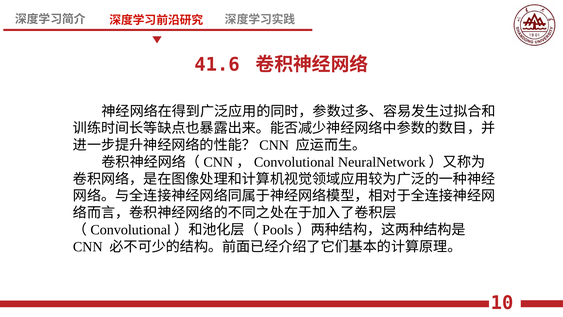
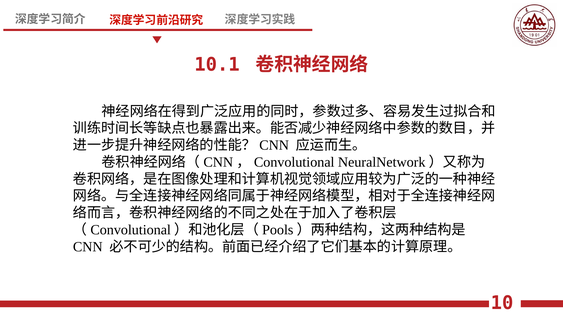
41.6: 41.6 -> 10.1 (217, 65)
